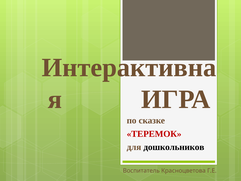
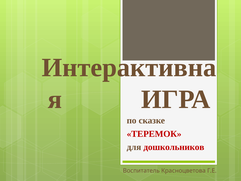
дошкольников colour: black -> red (174, 147)
